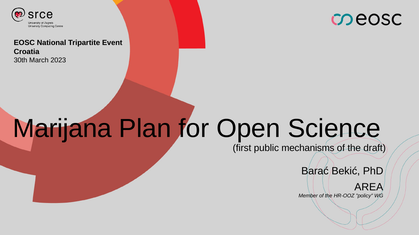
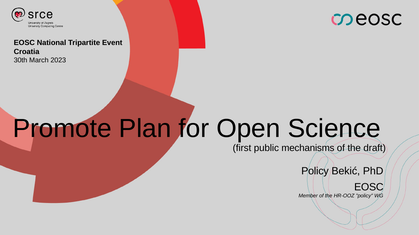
Marijana: Marijana -> Promote (62, 129)
Barać: Barać -> Policy (315, 172)
AREA: AREA -> EOSC (369, 188)
